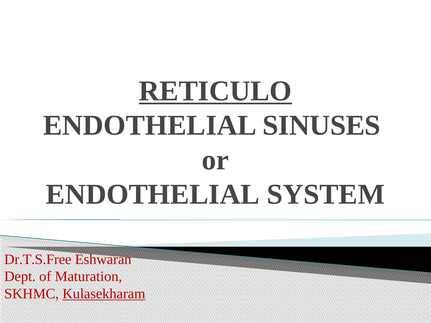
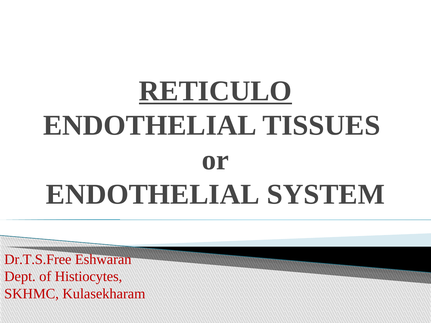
SINUSES: SINUSES -> TISSUES (321, 126)
Maturation: Maturation -> Histiocytes (89, 277)
Kulasekharam underline: present -> none (104, 294)
